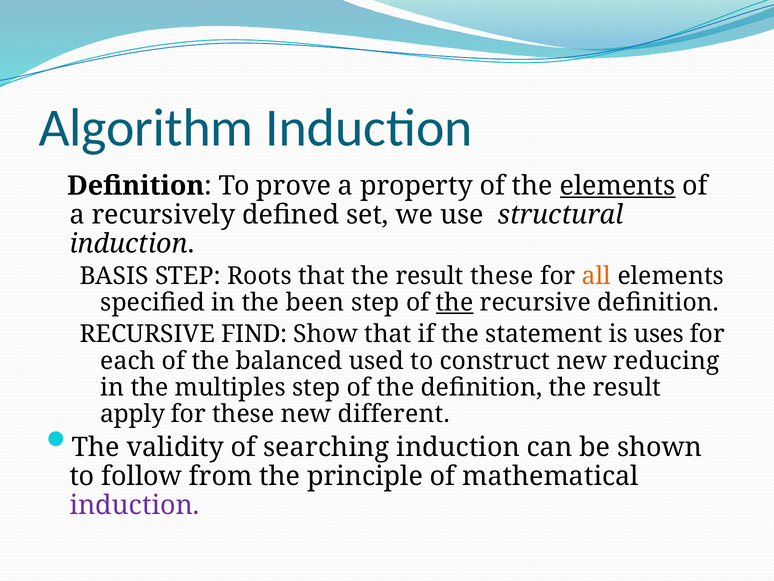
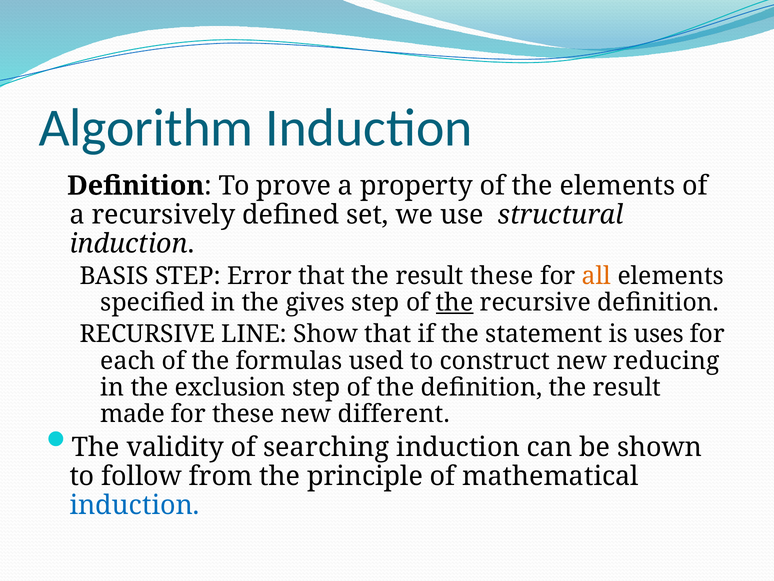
elements underline: present -> none (618, 186)
Roots: Roots -> Error (259, 276)
been: been -> gives (315, 303)
FIND: FIND -> LINE (254, 334)
balanced: balanced -> formulas (289, 361)
multiples: multiples -> exclusion (230, 387)
apply: apply -> made (133, 414)
induction colour: purple -> blue (135, 505)
